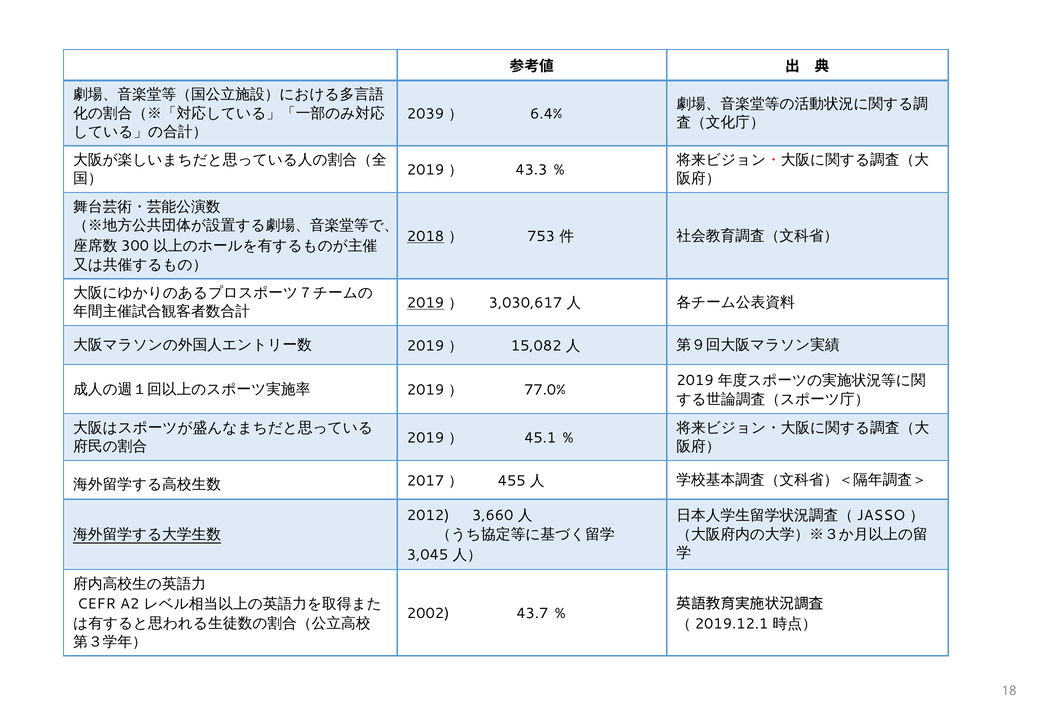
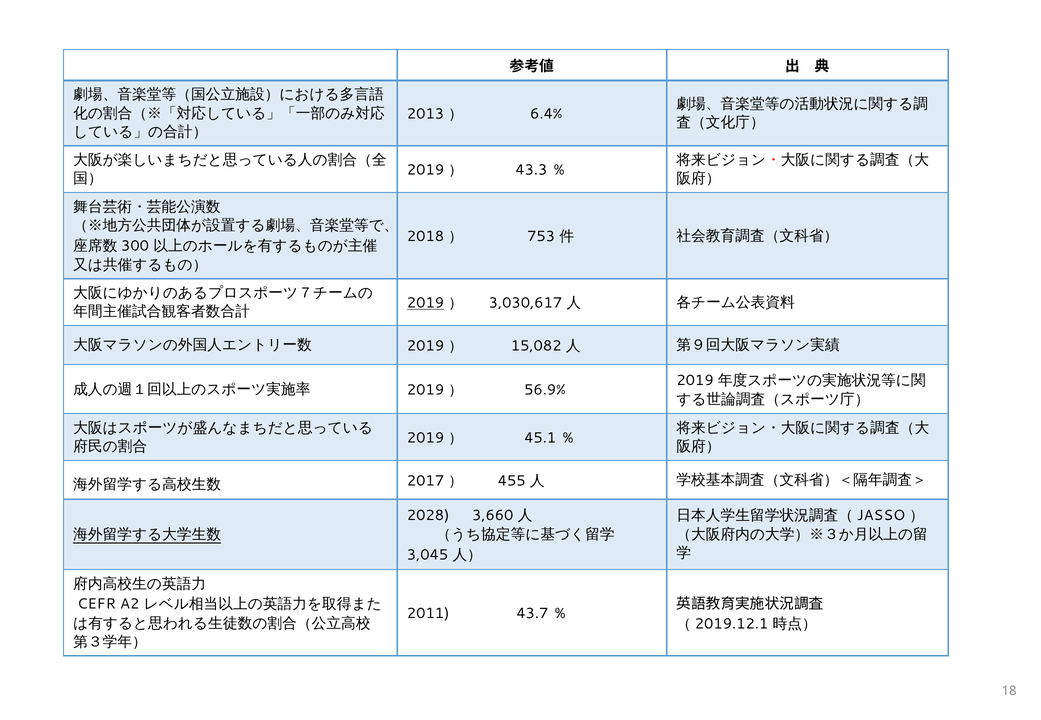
2039: 2039 -> 2013 (426, 114)
2018 underline: present -> none (426, 237)
77.0%: 77.0% -> 56.9% (545, 390)
2012: 2012 -> 2028 (428, 516)
2002: 2002 -> 2011 (428, 614)
